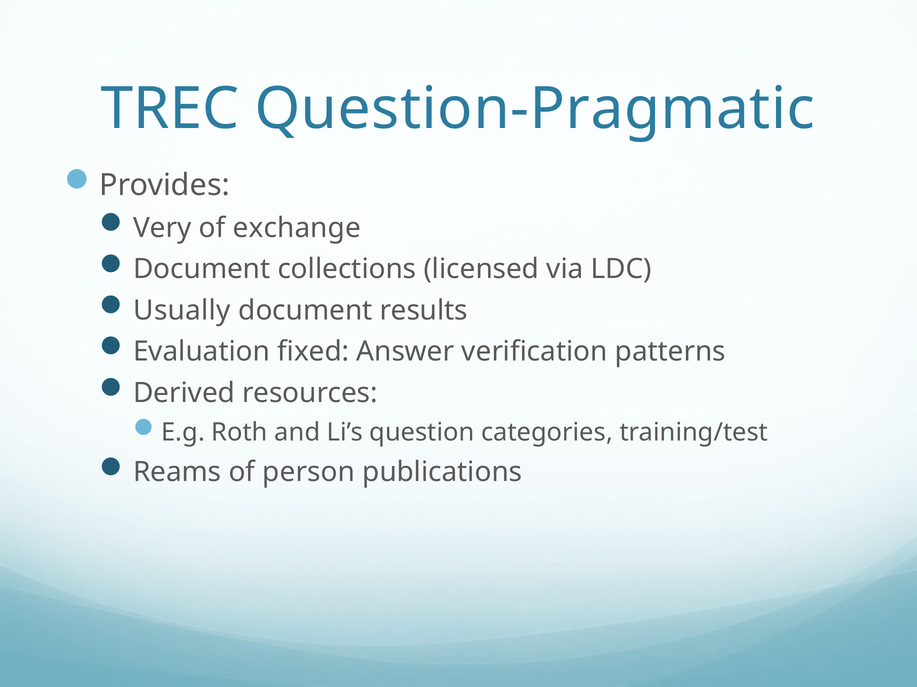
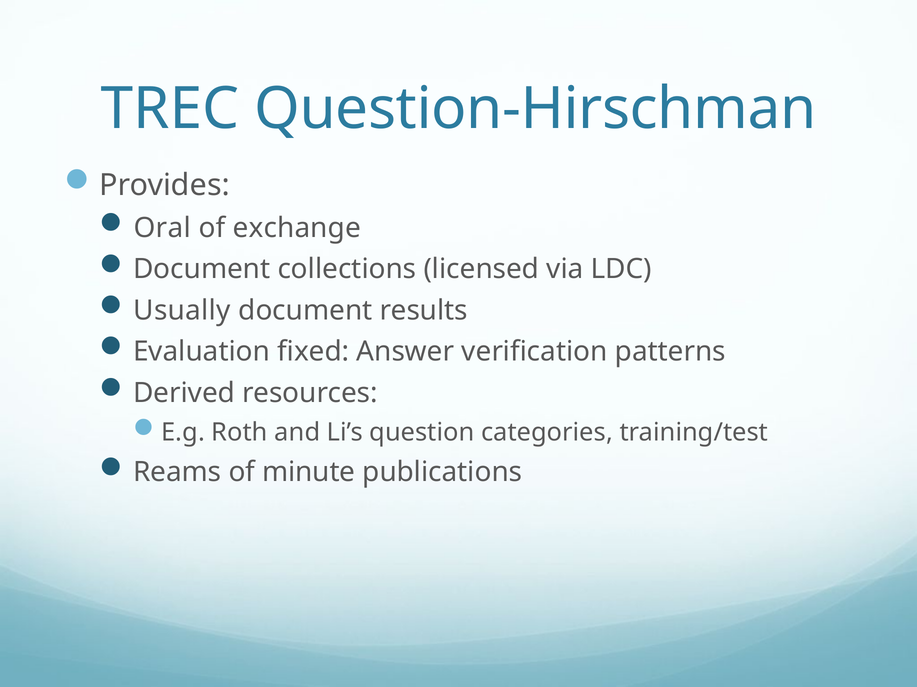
Question-Pragmatic: Question-Pragmatic -> Question-Hirschman (535, 109)
Very: Very -> Oral (162, 228)
person: person -> minute (309, 473)
